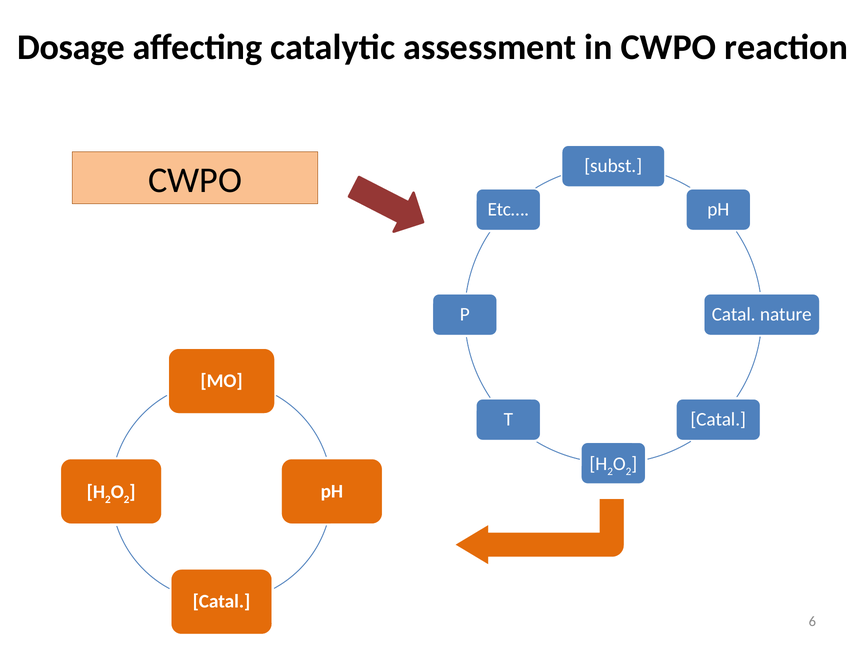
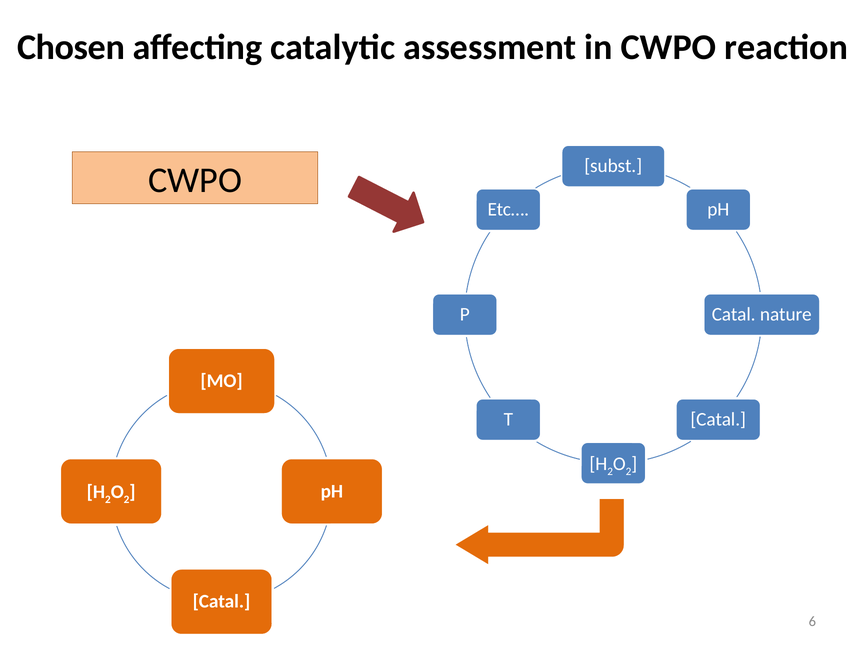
Dosage: Dosage -> Chosen (71, 47)
